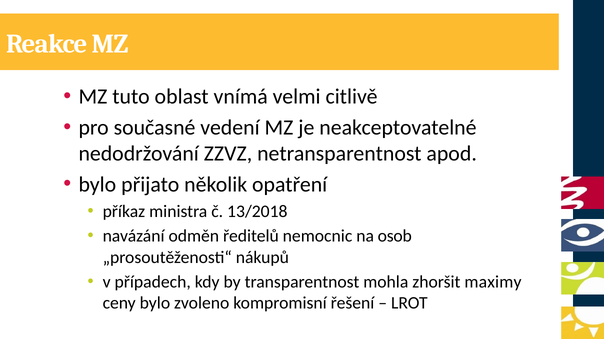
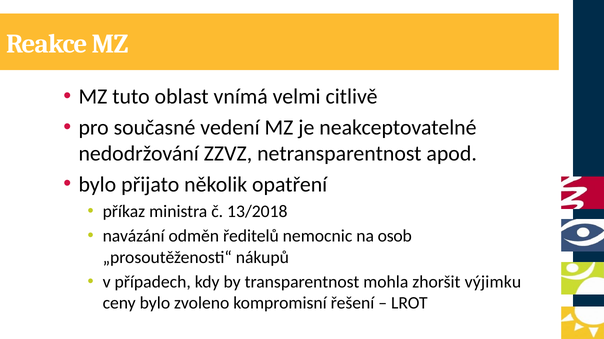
maximy: maximy -> výjimku (493, 283)
